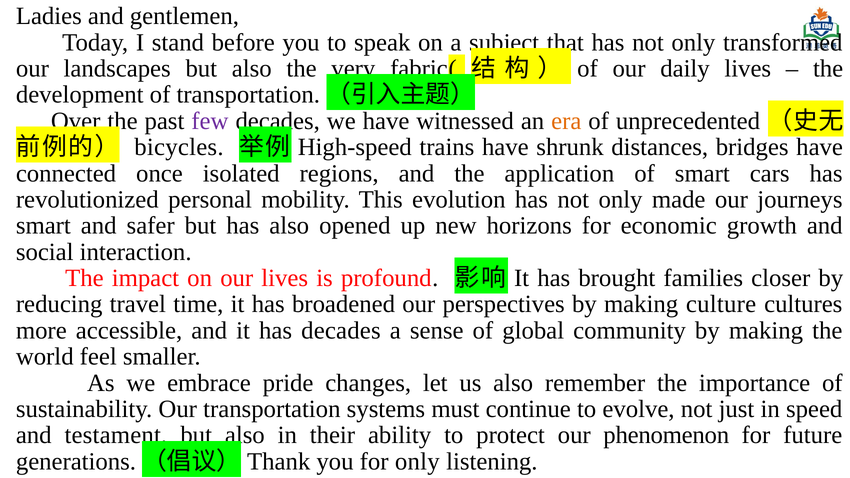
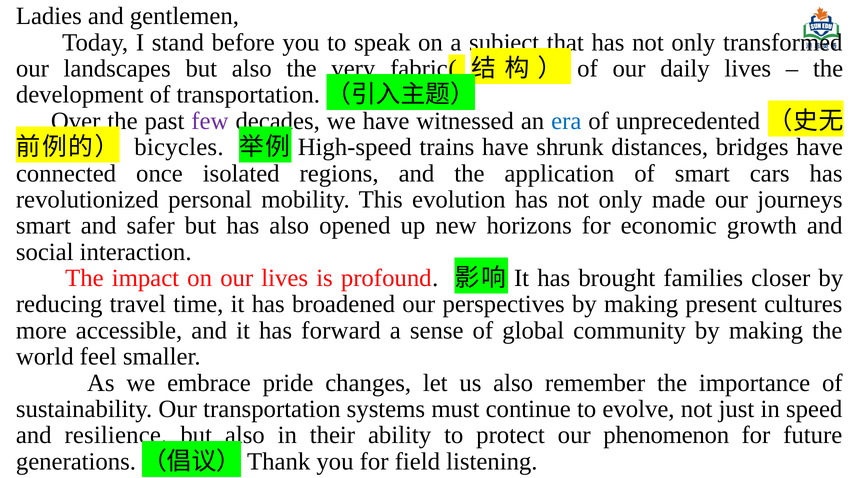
era colour: orange -> blue (566, 121)
culture: culture -> present (721, 304)
has decades: decades -> forward (341, 331)
testament: testament -> resilience (116, 435)
for only: only -> field (417, 462)
